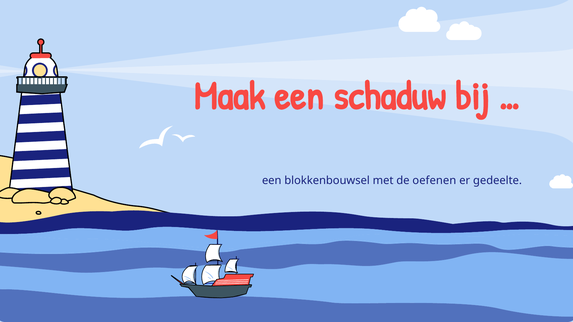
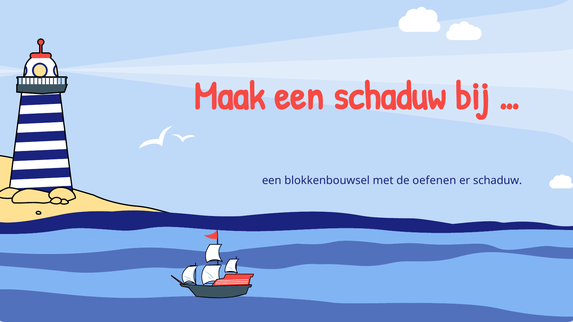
er gedeelte: gedeelte -> schaduw (498, 181)
